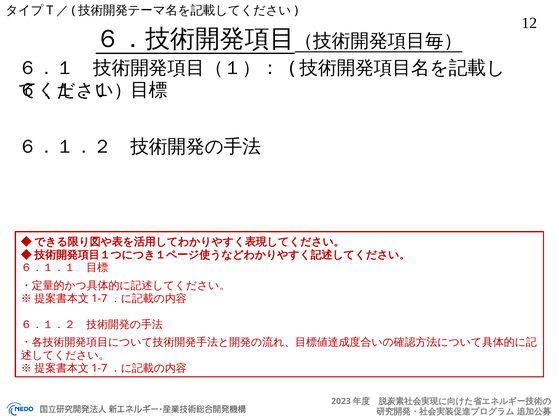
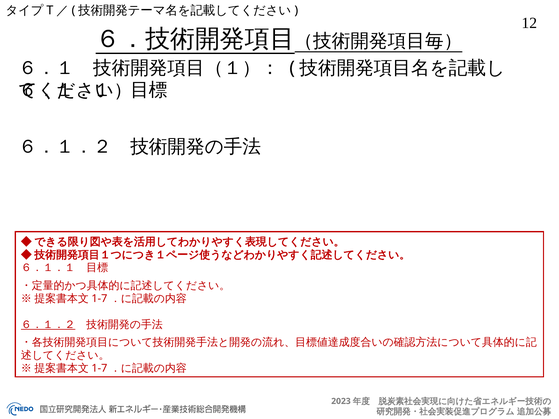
６．１．２ underline: none -> present (48, 325)
